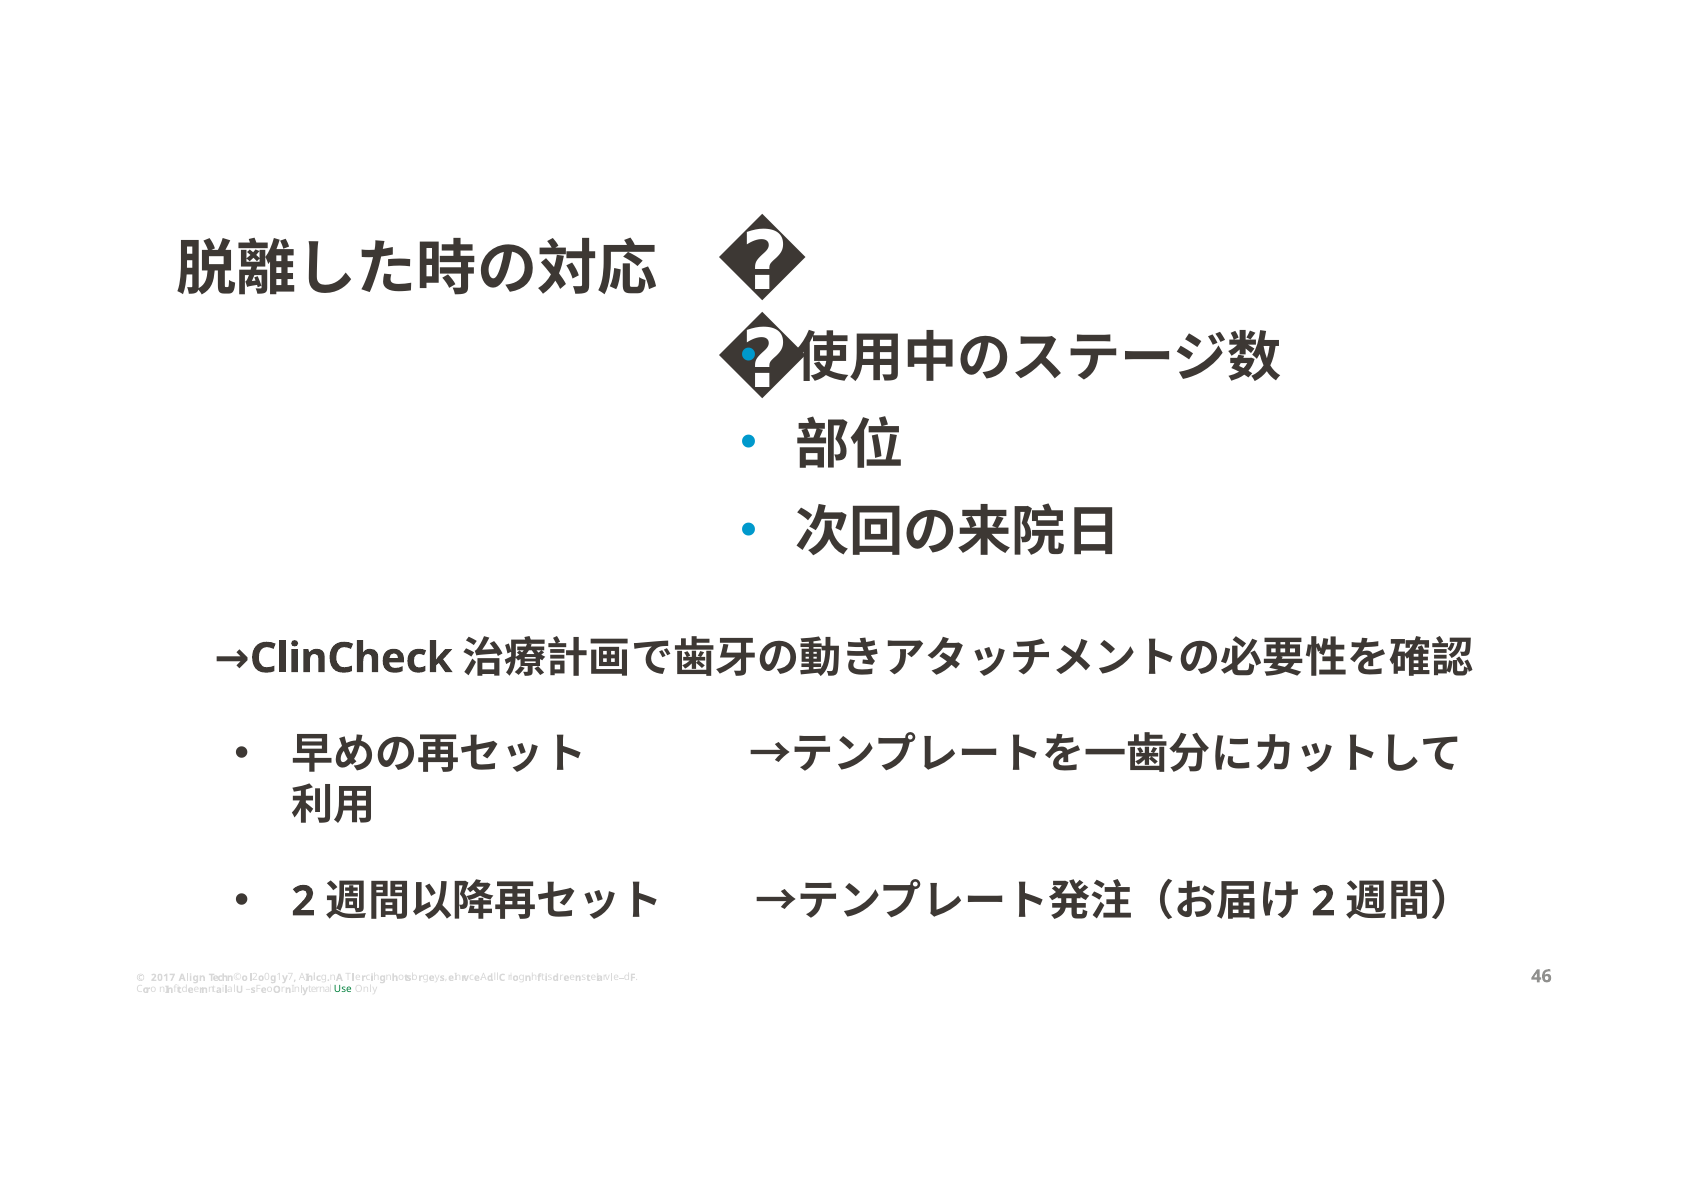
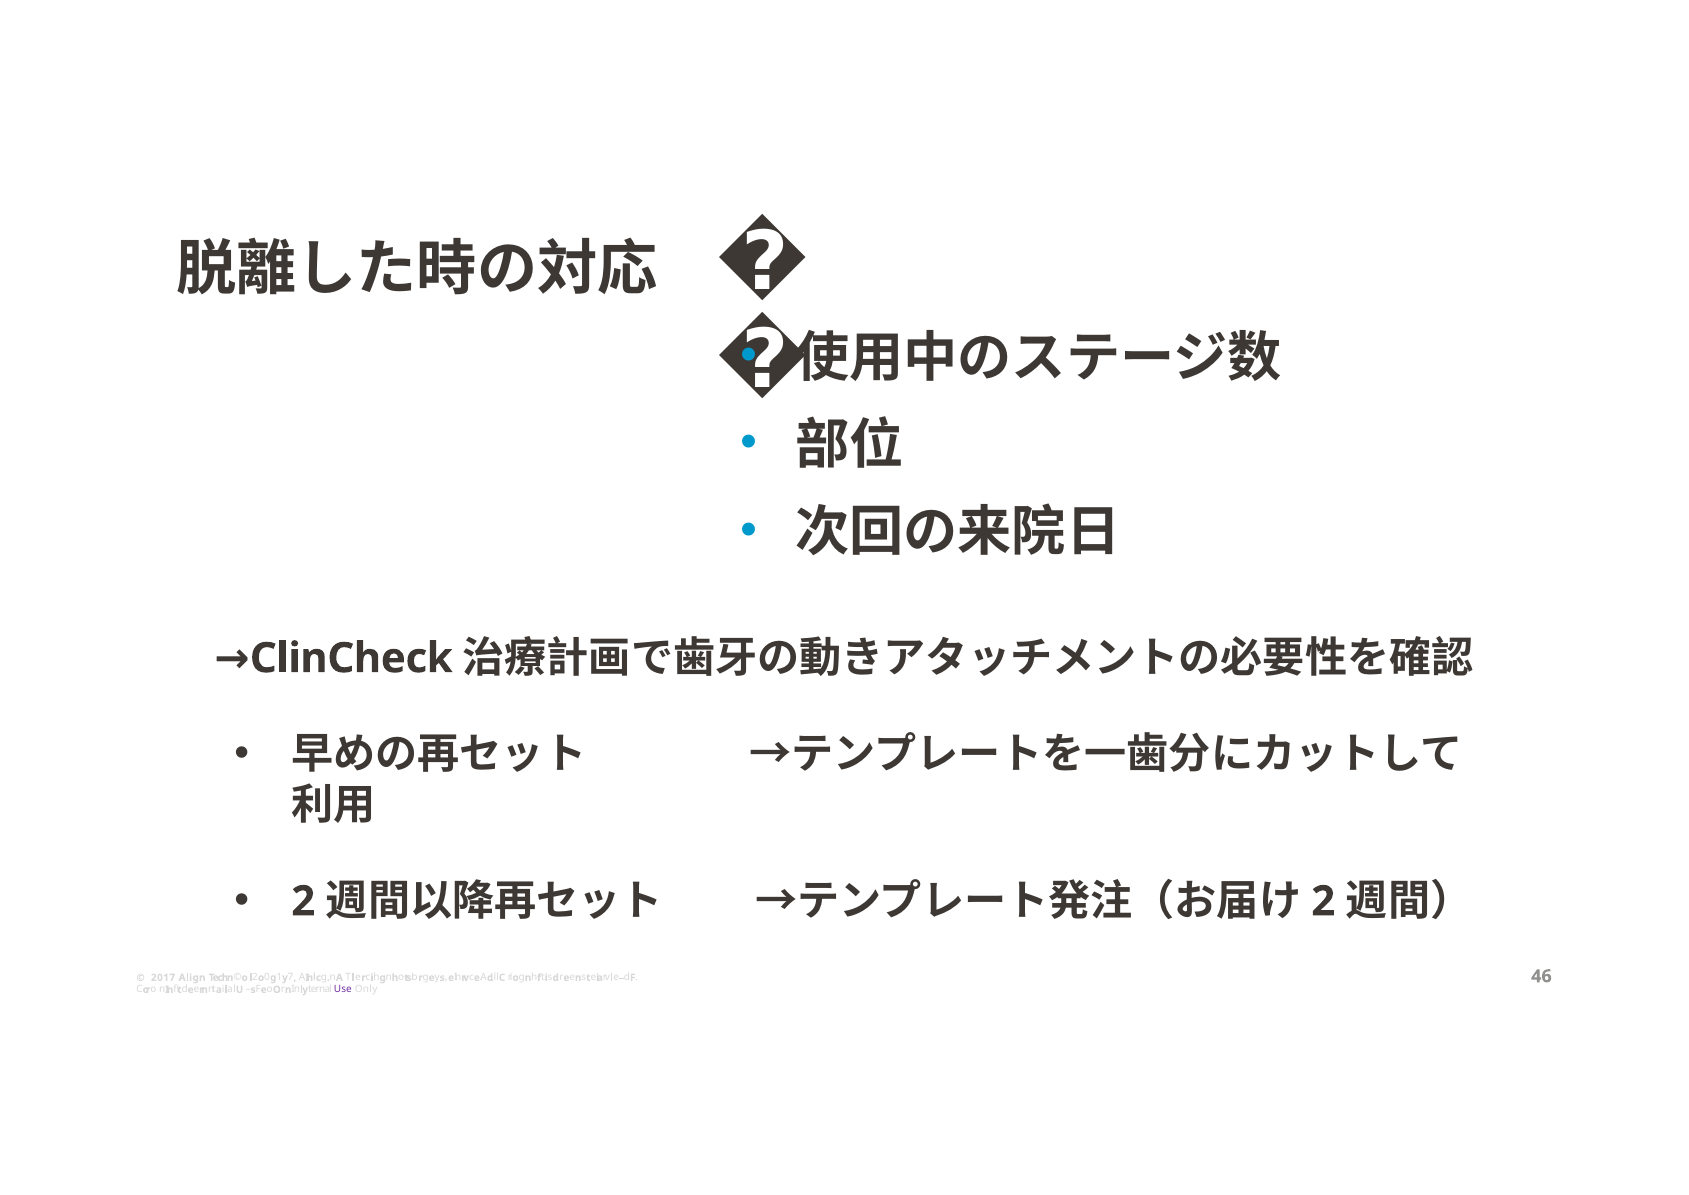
Use colour: green -> purple (343, 989)
